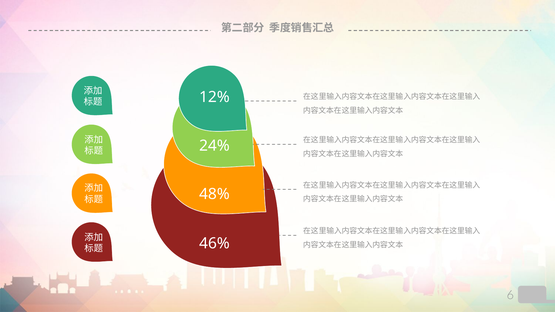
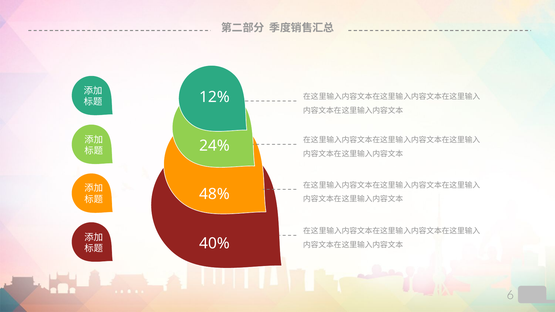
46%: 46% -> 40% (214, 244)
